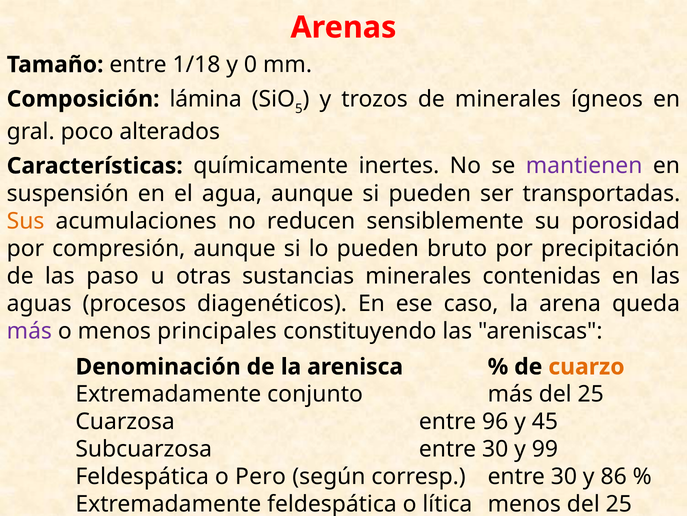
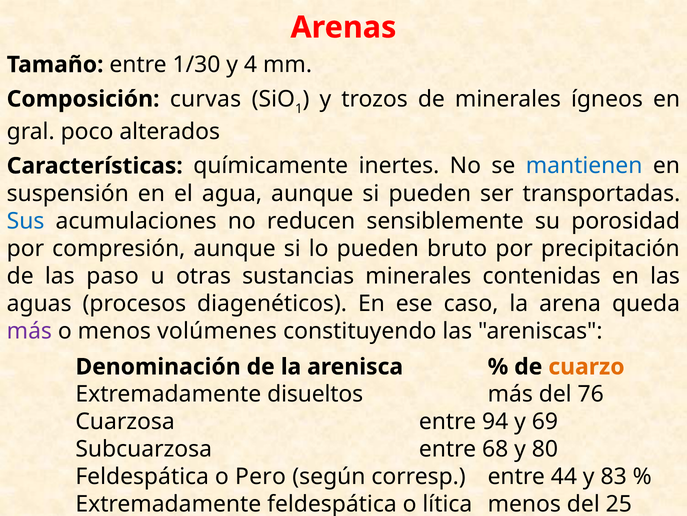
1/18: 1/18 -> 1/30 (197, 65)
0: 0 -> 4 (250, 65)
lámina: lámina -> curvas (205, 99)
5: 5 -> 1 (299, 109)
mantienen colour: purple -> blue (584, 166)
Sus colour: orange -> blue (26, 221)
principales: principales -> volúmenes (217, 331)
conjunto: conjunto -> disueltos (315, 394)
más del 25: 25 -> 76 (591, 394)
96: 96 -> 94 (495, 421)
45: 45 -> 69 (545, 421)
Subcuarzosa entre 30: 30 -> 68 (495, 449)
99: 99 -> 80 (545, 449)
corresp entre 30: 30 -> 44 (564, 476)
86: 86 -> 83 (614, 476)
